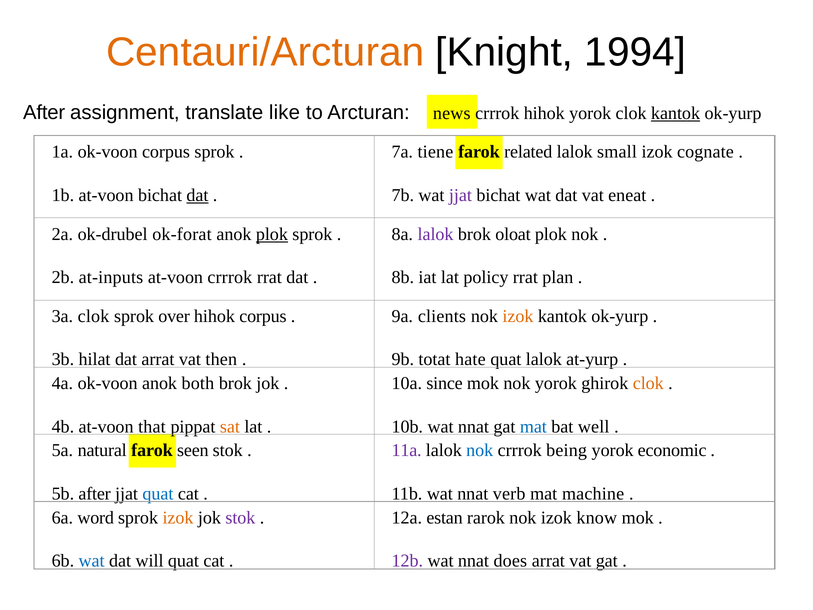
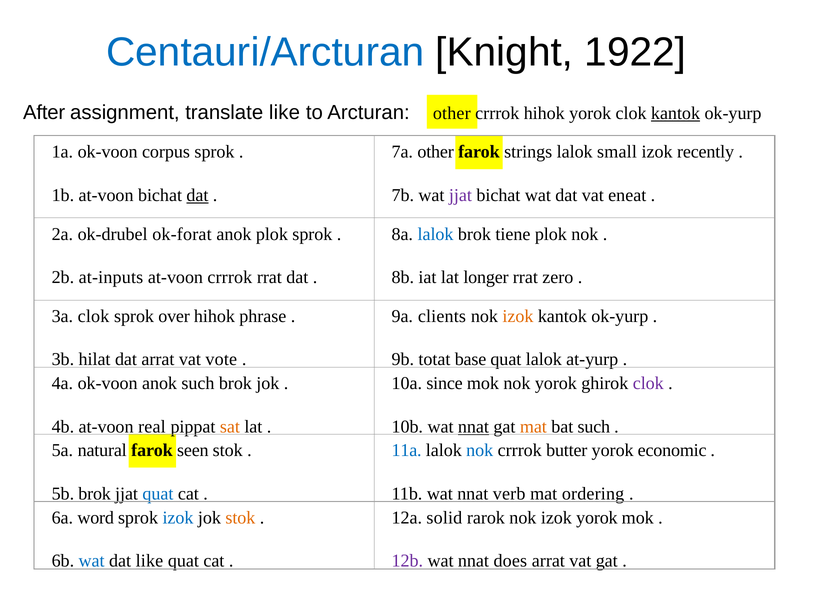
Centauri/Arcturan colour: orange -> blue (265, 52)
1994: 1994 -> 1922 (635, 52)
Arcturan news: news -> other (452, 113)
7a tiene: tiene -> other (436, 152)
related: related -> strings (528, 152)
cognate: cognate -> recently (706, 152)
plok underline: present -> none (272, 234)
lalok colour: purple -> blue (436, 234)
oloat: oloat -> tiene (513, 234)
policy: policy -> longer (486, 277)
plan: plan -> zero (558, 277)
hihok corpus: corpus -> phrase (263, 316)
then: then -> vote (221, 359)
hate: hate -> base (471, 359)
anok both: both -> such (198, 383)
clok colour: orange -> purple (648, 383)
that: that -> real (152, 427)
nnat underline: none -> present (473, 427)
mat colour: blue -> orange (533, 427)
bat well: well -> such (594, 427)
11a colour: purple -> blue (407, 450)
being: being -> butter (567, 450)
5b after: after -> brok (95, 494)
machine: machine -> ordering (593, 494)
izok colour: orange -> blue (178, 517)
stok colour: purple -> orange (240, 517)
estan: estan -> solid (444, 517)
izok know: know -> yorok (597, 517)
dat will: will -> like (149, 561)
